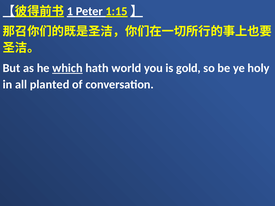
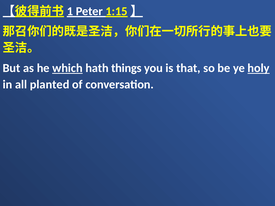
world: world -> things (126, 68)
gold: gold -> that (188, 68)
holy underline: none -> present (259, 68)
